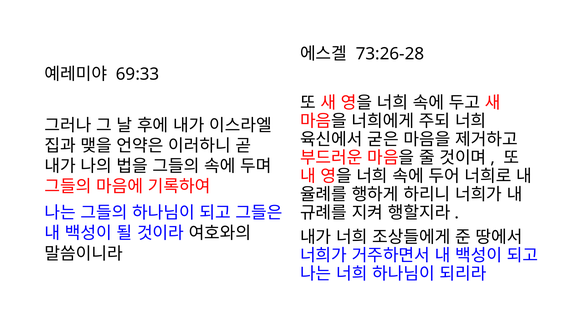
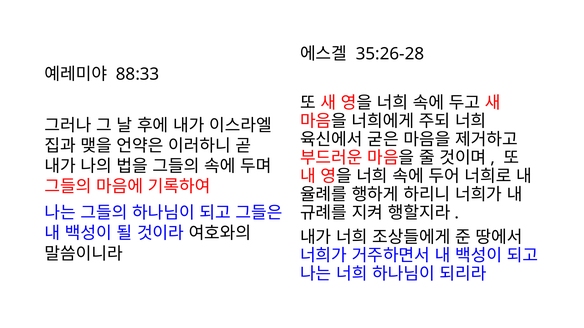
73:26-28: 73:26-28 -> 35:26-28 (390, 54)
69:33: 69:33 -> 88:33 (138, 74)
